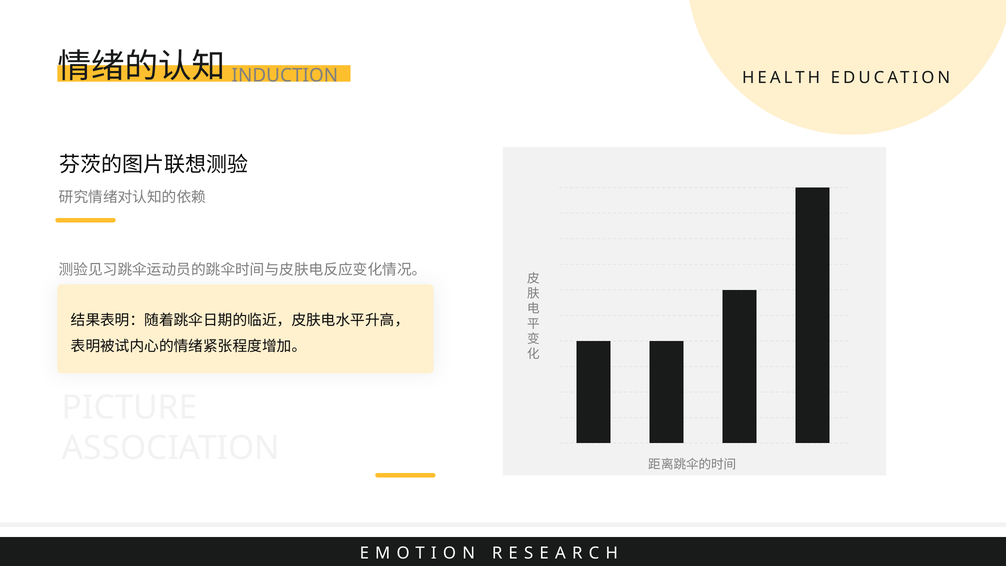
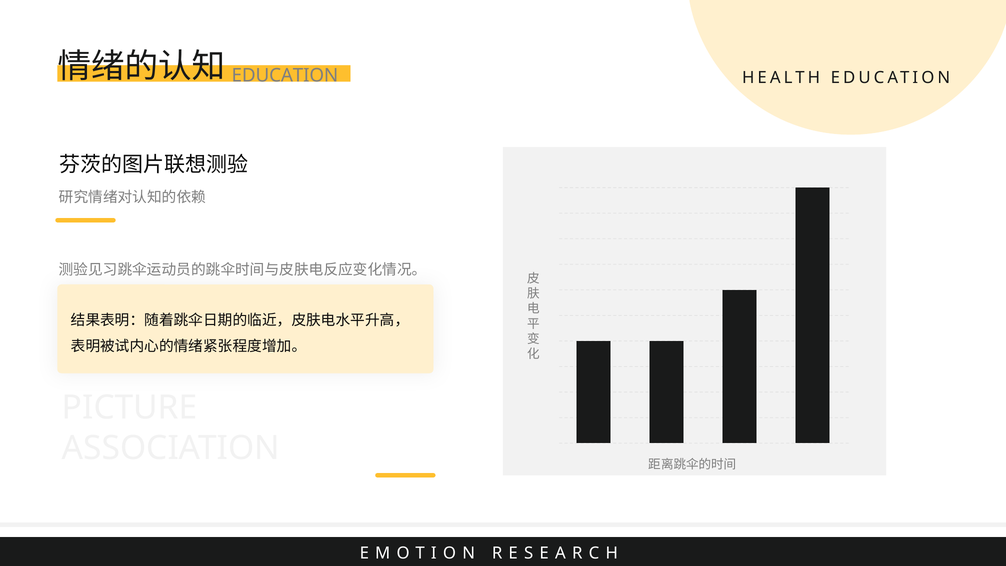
INDUCTION: INDUCTION -> EDUCATION (285, 75)
